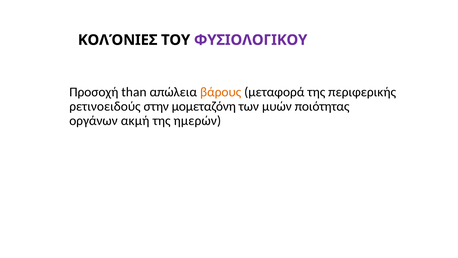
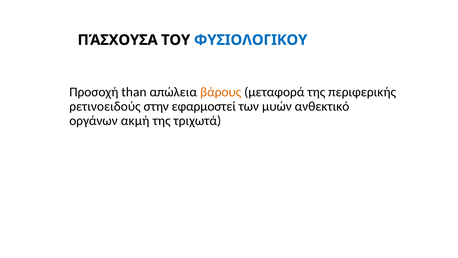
ΚΟΛΌΝΙΕΣ: ΚΟΛΌΝΙΕΣ -> ΠΆΣΧΟΥΣΑ (118, 40)
ΦΥΣΙΟΛΟΓΙΚΟΥ colour: purple -> blue (251, 40)
μομεταζόνη: μομεταζόνη -> εφαρμοστεί (204, 106)
ποιότητας: ποιότητας -> ανθεκτικό (322, 106)
ημερών: ημερών -> τριχωτά (197, 121)
